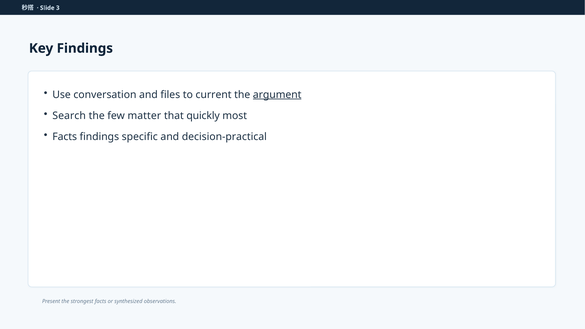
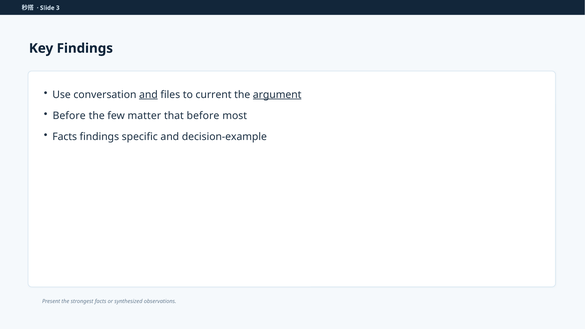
and underline: none -> present (148, 95)
Search: Search -> Before (69, 116)
that quickly: quickly -> before (203, 116)
decision-practical: decision-practical -> decision-example (224, 137)
